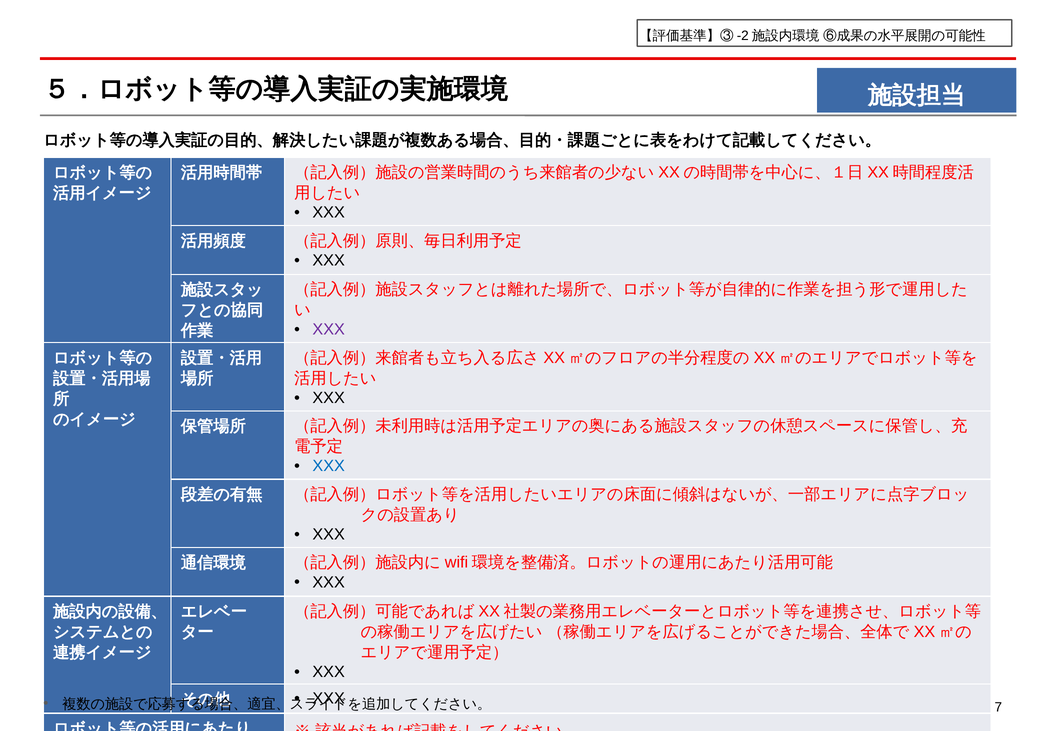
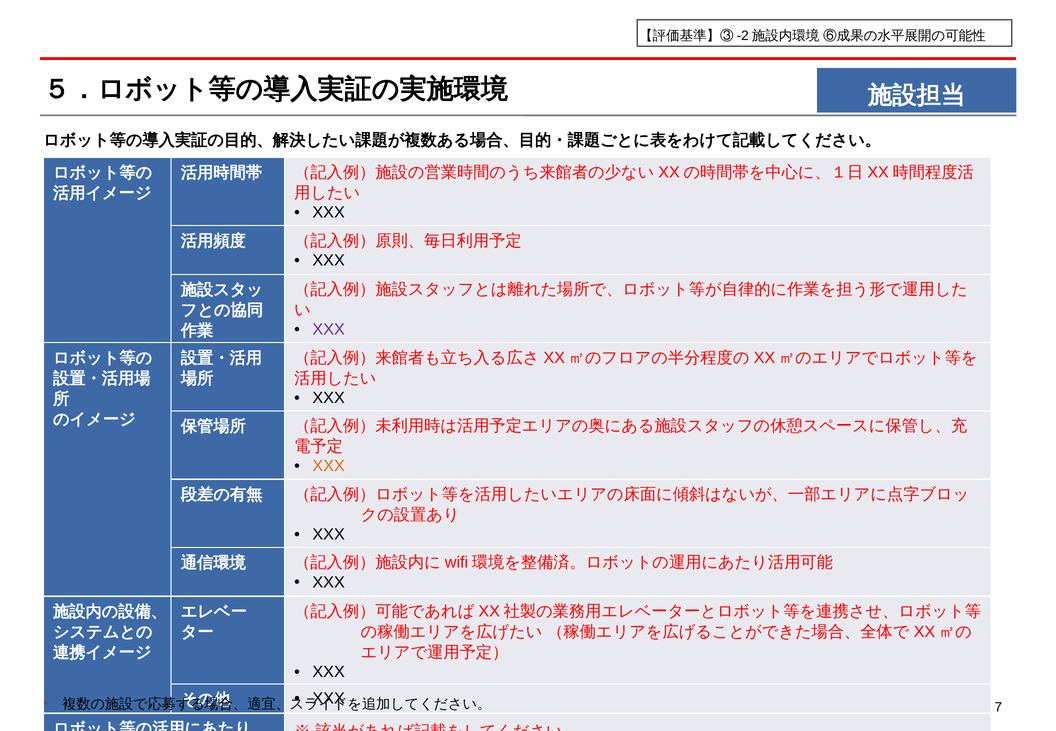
XXX colour: blue -> orange (329, 466)
